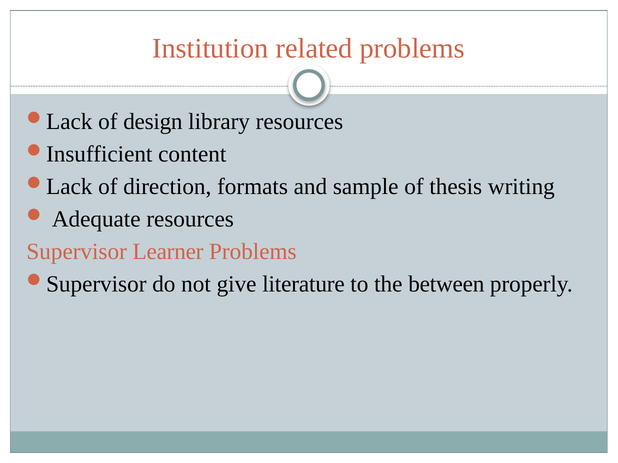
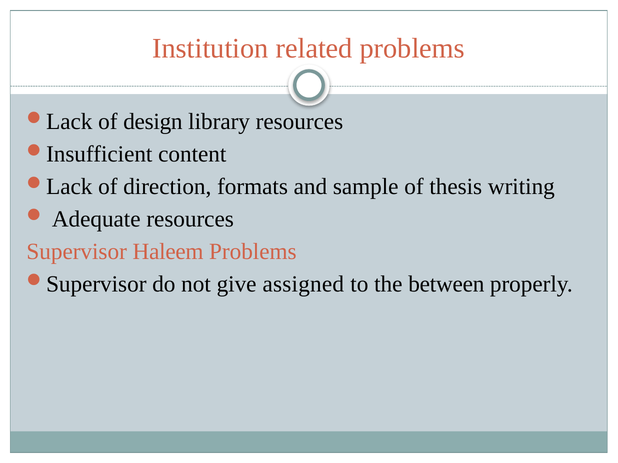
Learner: Learner -> Haleem (168, 252)
literature: literature -> assigned (303, 284)
